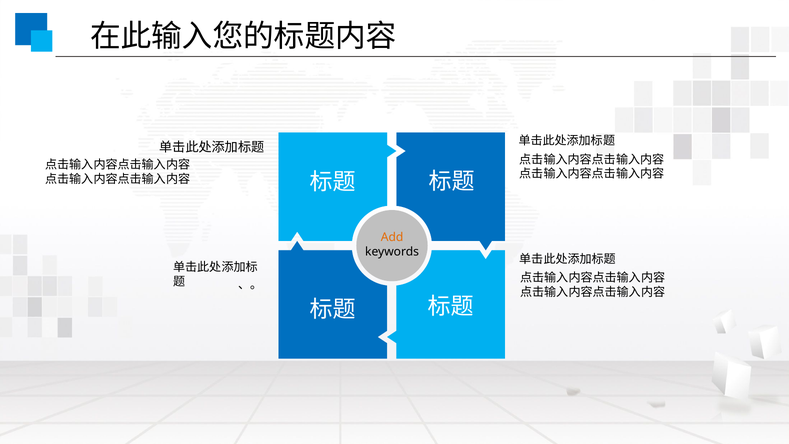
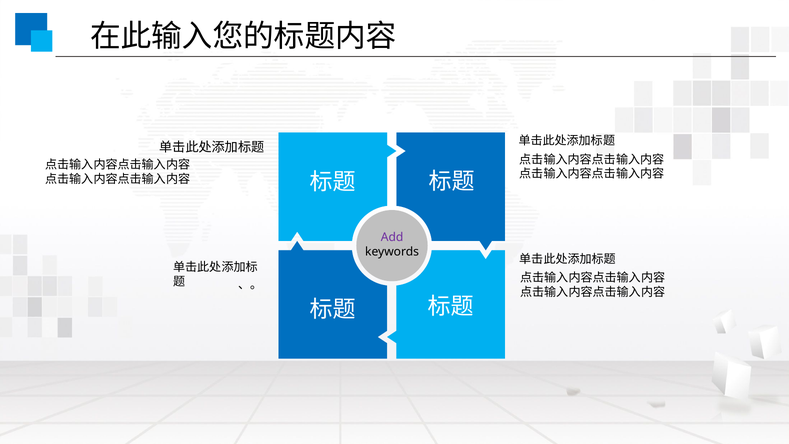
Add colour: orange -> purple (392, 237)
